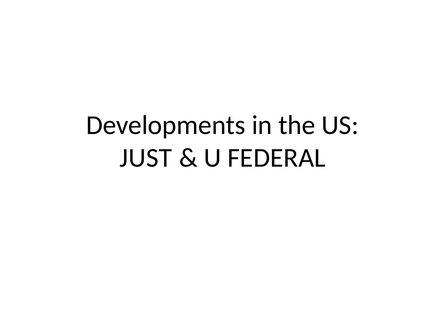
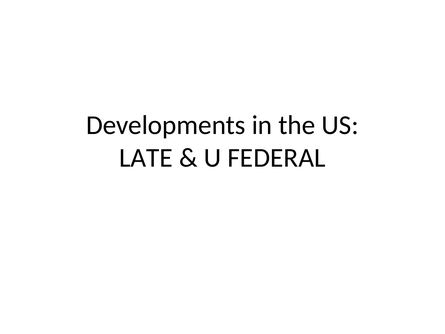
JUST: JUST -> LATE (146, 158)
